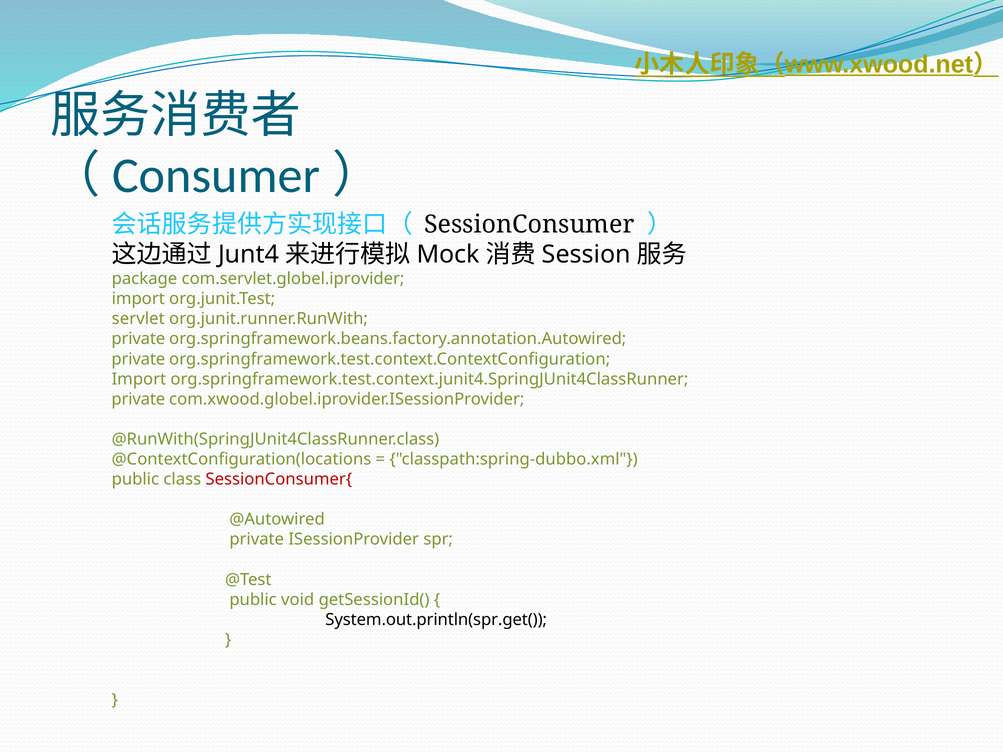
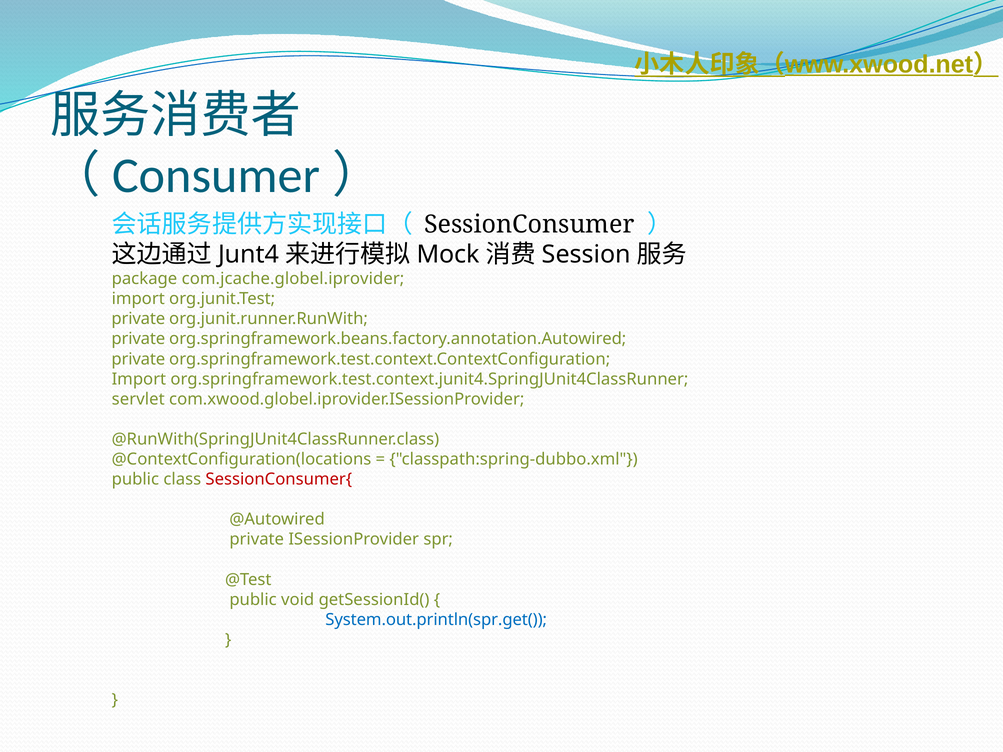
com.servlet.globel.iprovider: com.servlet.globel.iprovider -> com.jcache.globel.iprovider (293, 279)
servlet: servlet -> private (138, 319)
private: private -> servlet (138, 399)
System.out.println(spr.get( colour: black -> blue (436, 620)
